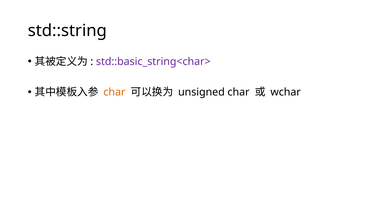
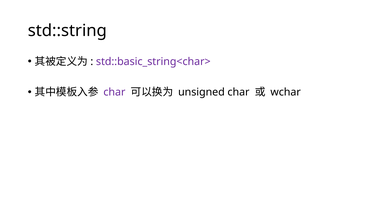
char colour: orange -> purple (114, 92)
